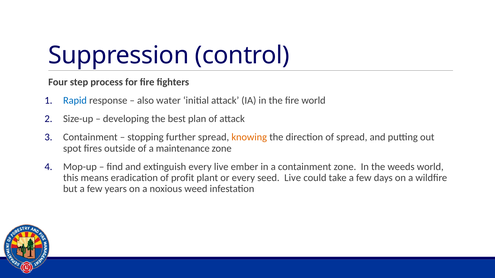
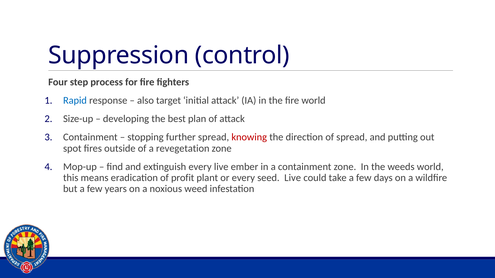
water: water -> target (169, 101)
knowing colour: orange -> red (249, 137)
maintenance: maintenance -> revegetation (183, 149)
